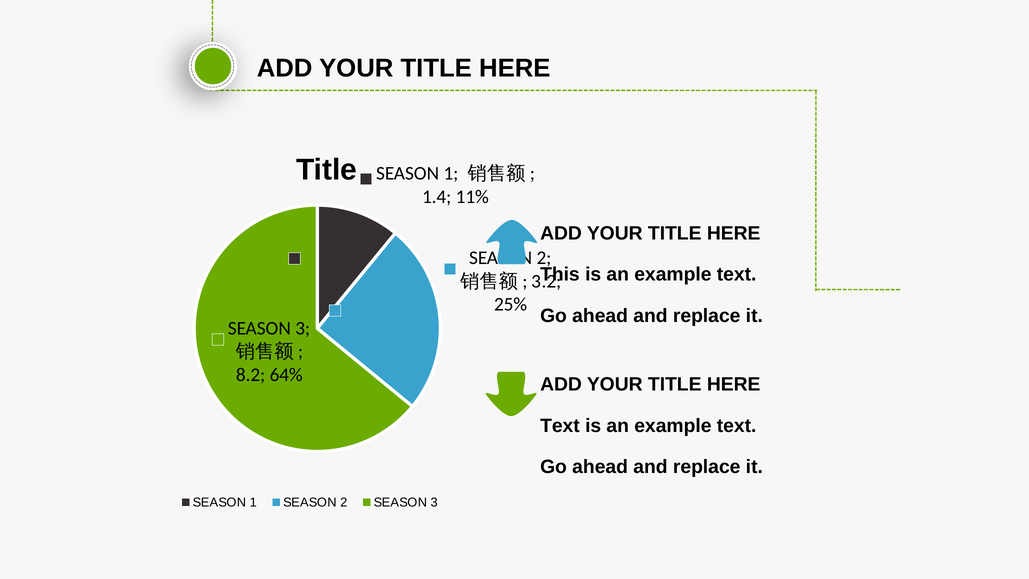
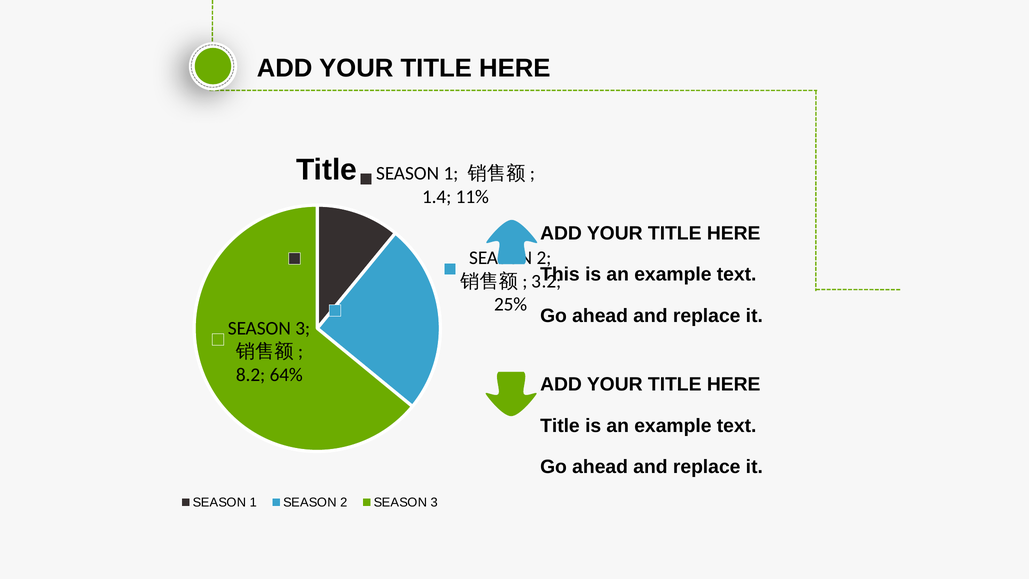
Text: Text -> Title (560, 426)
